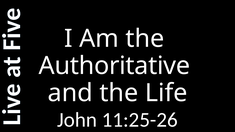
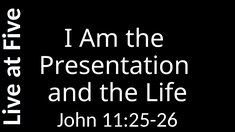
Authoritative: Authoritative -> Presentation (114, 66)
